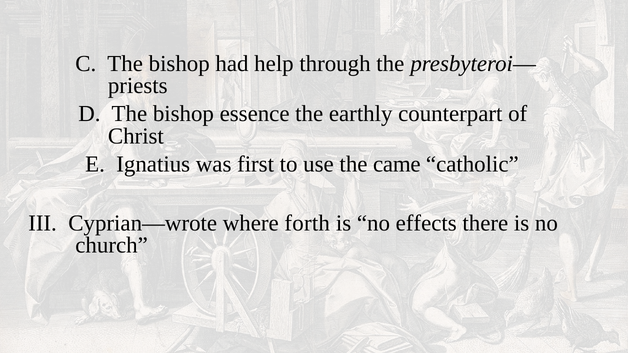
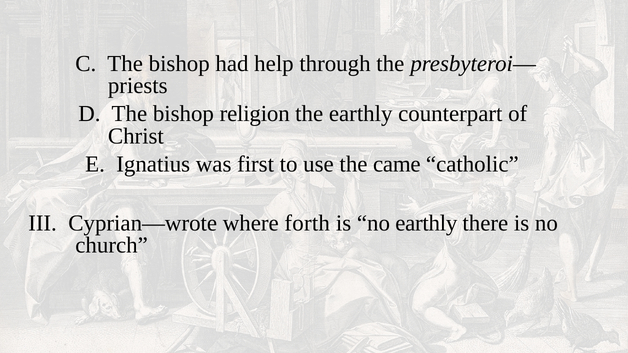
essence: essence -> religion (255, 114)
no effects: effects -> earthly (426, 223)
